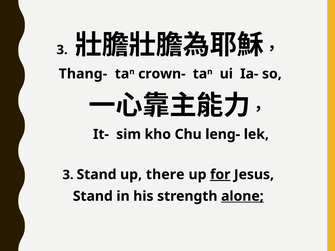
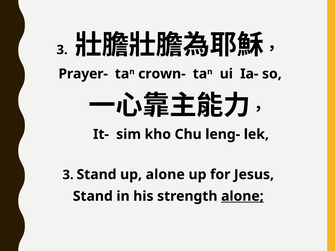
Thang-: Thang- -> Prayer- (83, 74)
up there: there -> alone (165, 175)
for underline: present -> none (220, 175)
